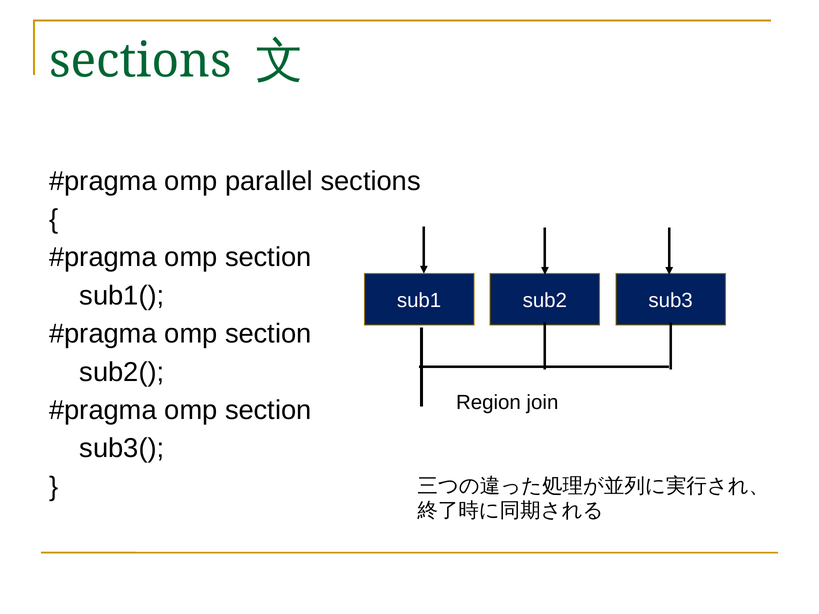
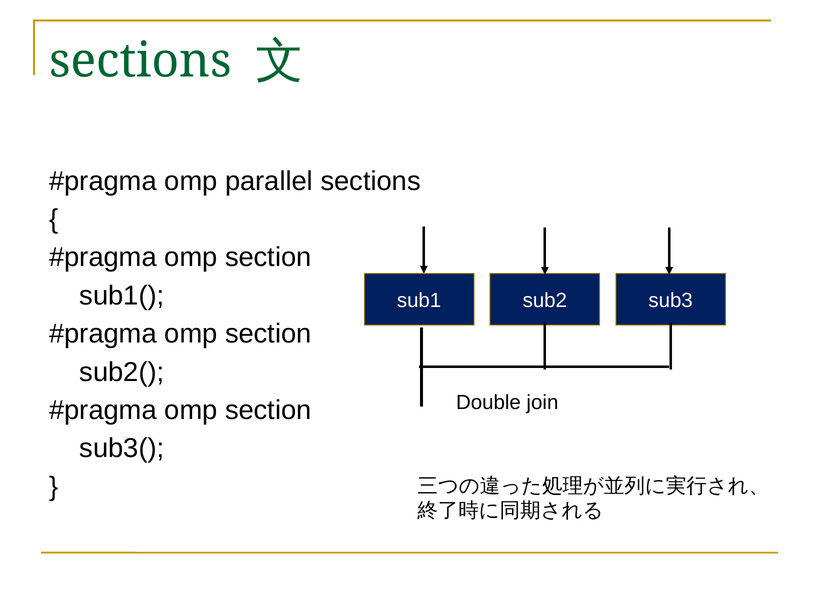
Region: Region -> Double (488, 403)
